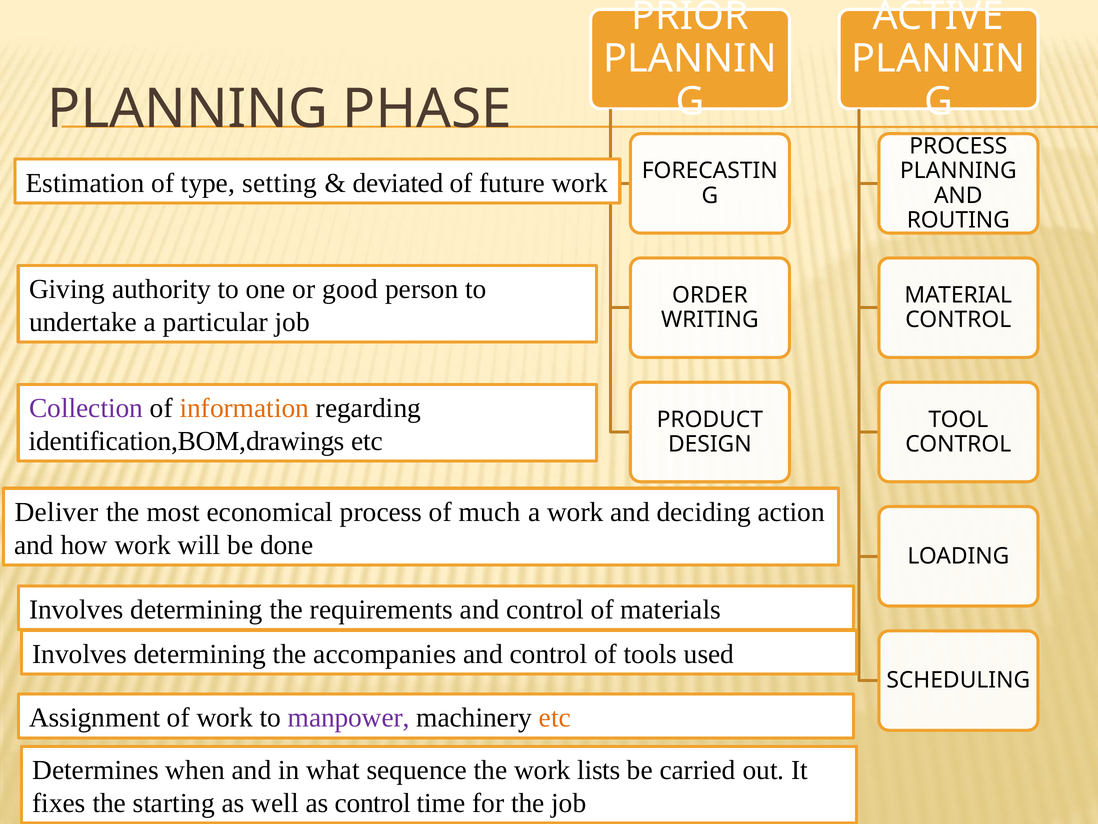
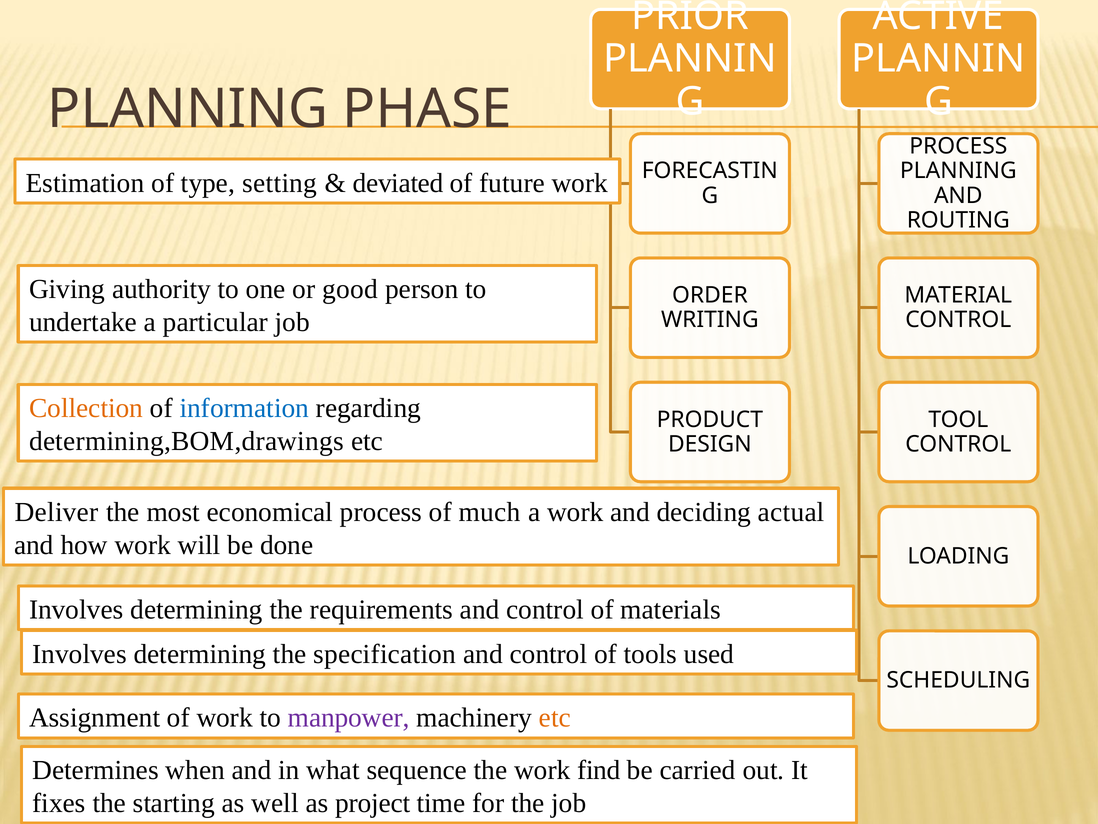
Collection colour: purple -> orange (86, 408)
information colour: orange -> blue (244, 408)
identification,BOM,drawings: identification,BOM,drawings -> determining,BOM,drawings (187, 441)
action: action -> actual (791, 512)
accompanies: accompanies -> specification (385, 654)
lists: lists -> find (599, 770)
as control: control -> project (373, 803)
